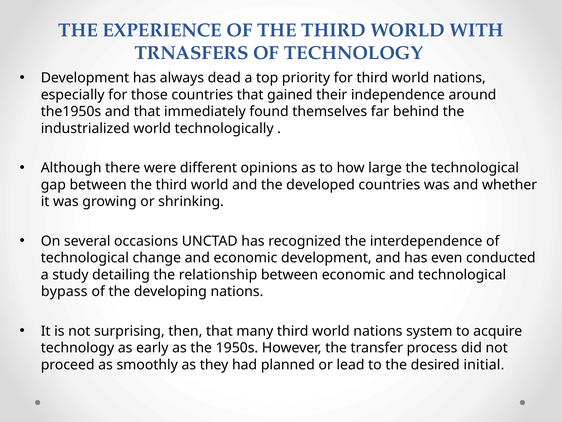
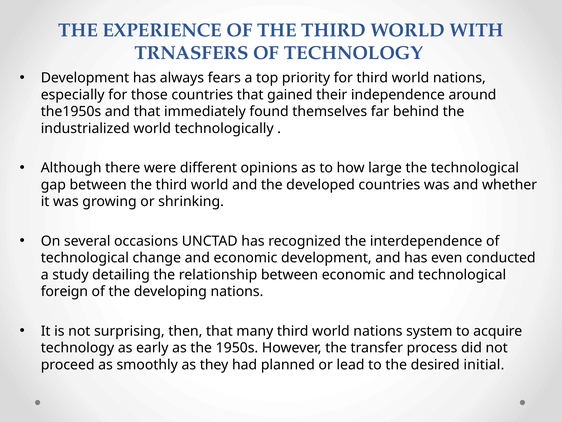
dead: dead -> fears (224, 78)
bypass: bypass -> foreign (64, 291)
